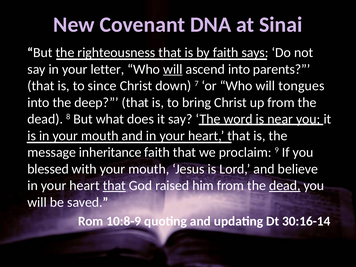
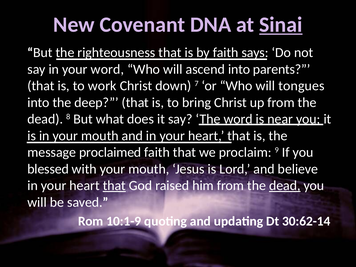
Sinai underline: none -> present (281, 25)
your letter: letter -> word (107, 69)
will underline: present -> none (173, 69)
since: since -> work (102, 86)
inheritance: inheritance -> proclaimed (110, 152)
10:8-9: 10:8-9 -> 10:1-9 (124, 221)
30:16-14: 30:16-14 -> 30:62-14 (306, 221)
